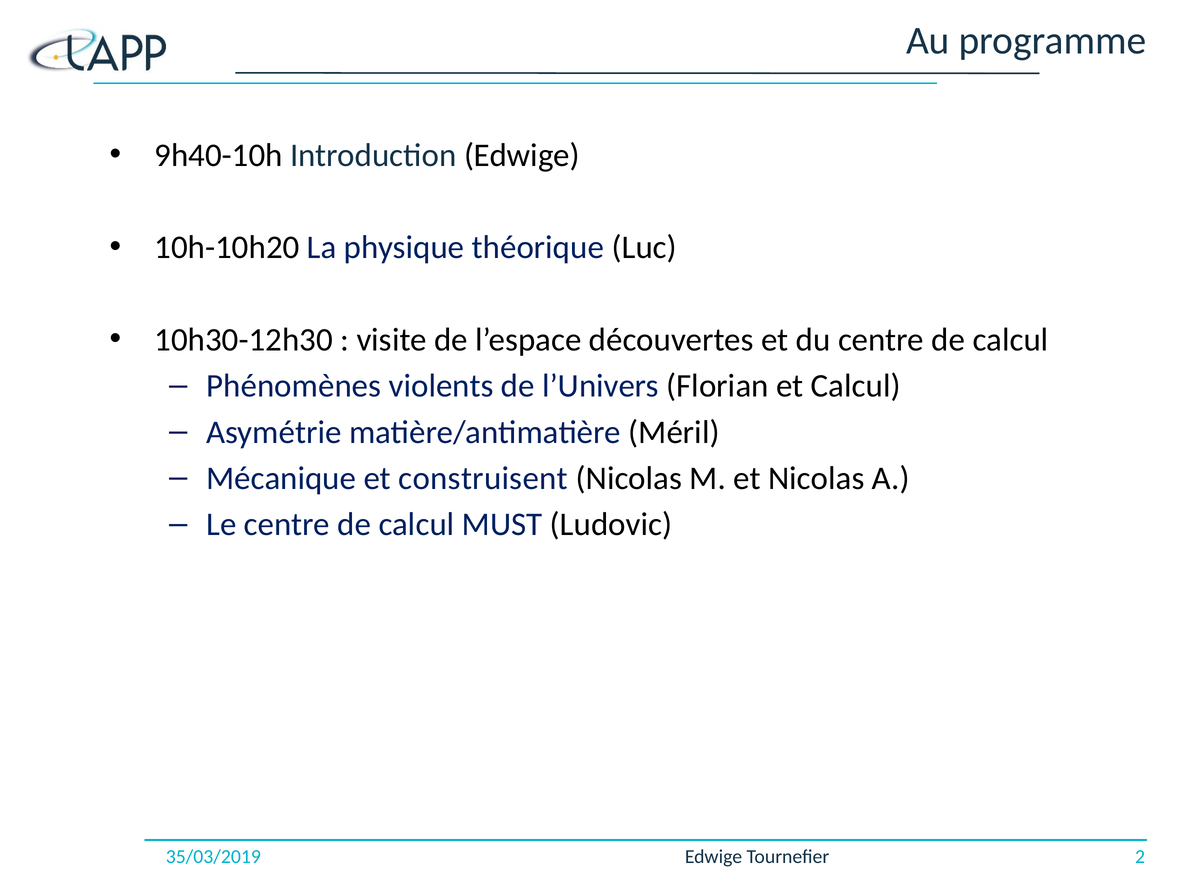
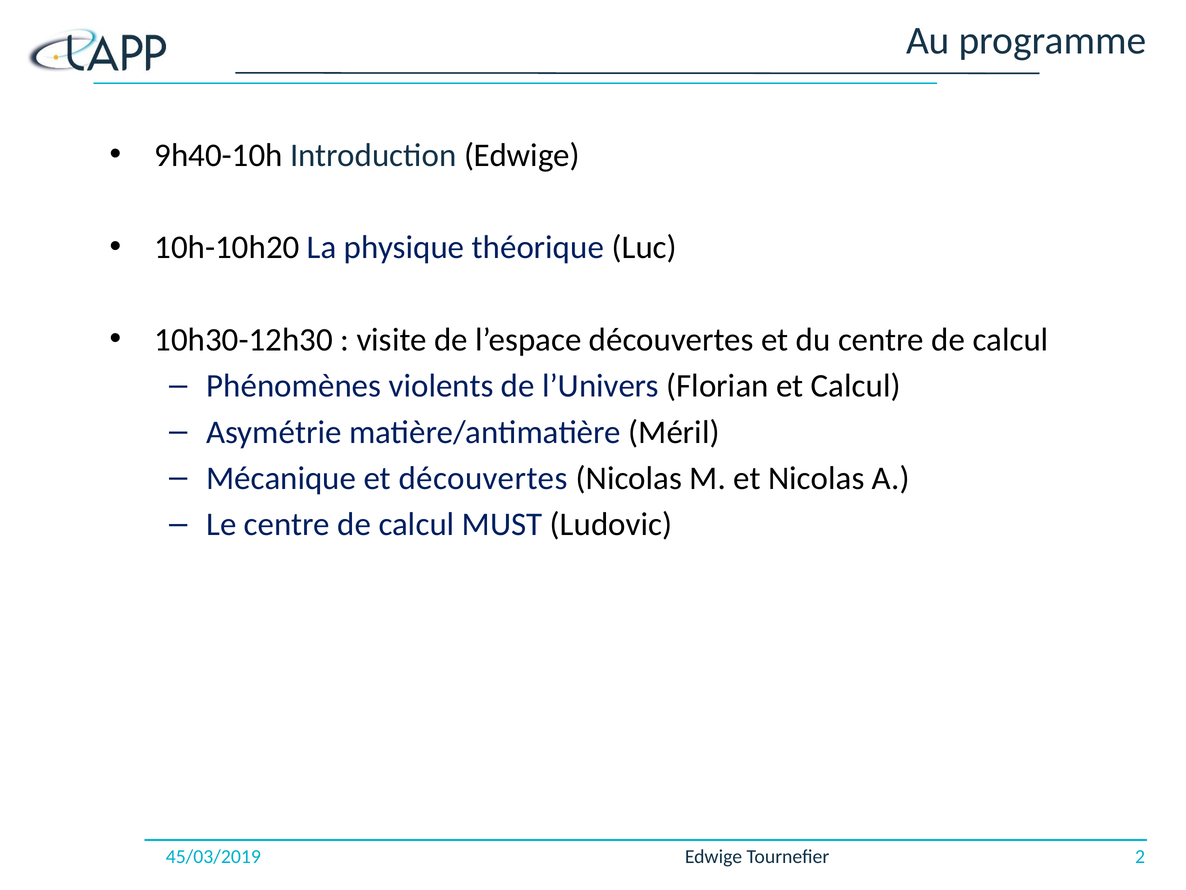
et construisent: construisent -> découvertes (483, 478)
35/03/2019: 35/03/2019 -> 45/03/2019 (213, 856)
